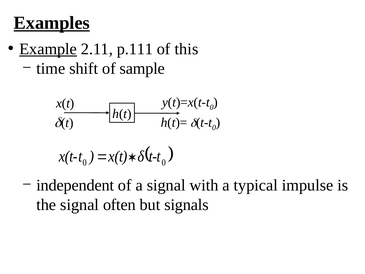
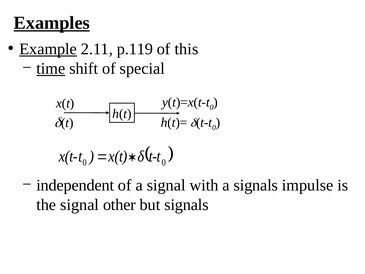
p.111: p.111 -> p.119 (135, 49)
time underline: none -> present (51, 68)
sample: sample -> special (142, 68)
a typical: typical -> signals (256, 185)
often: often -> other (119, 205)
